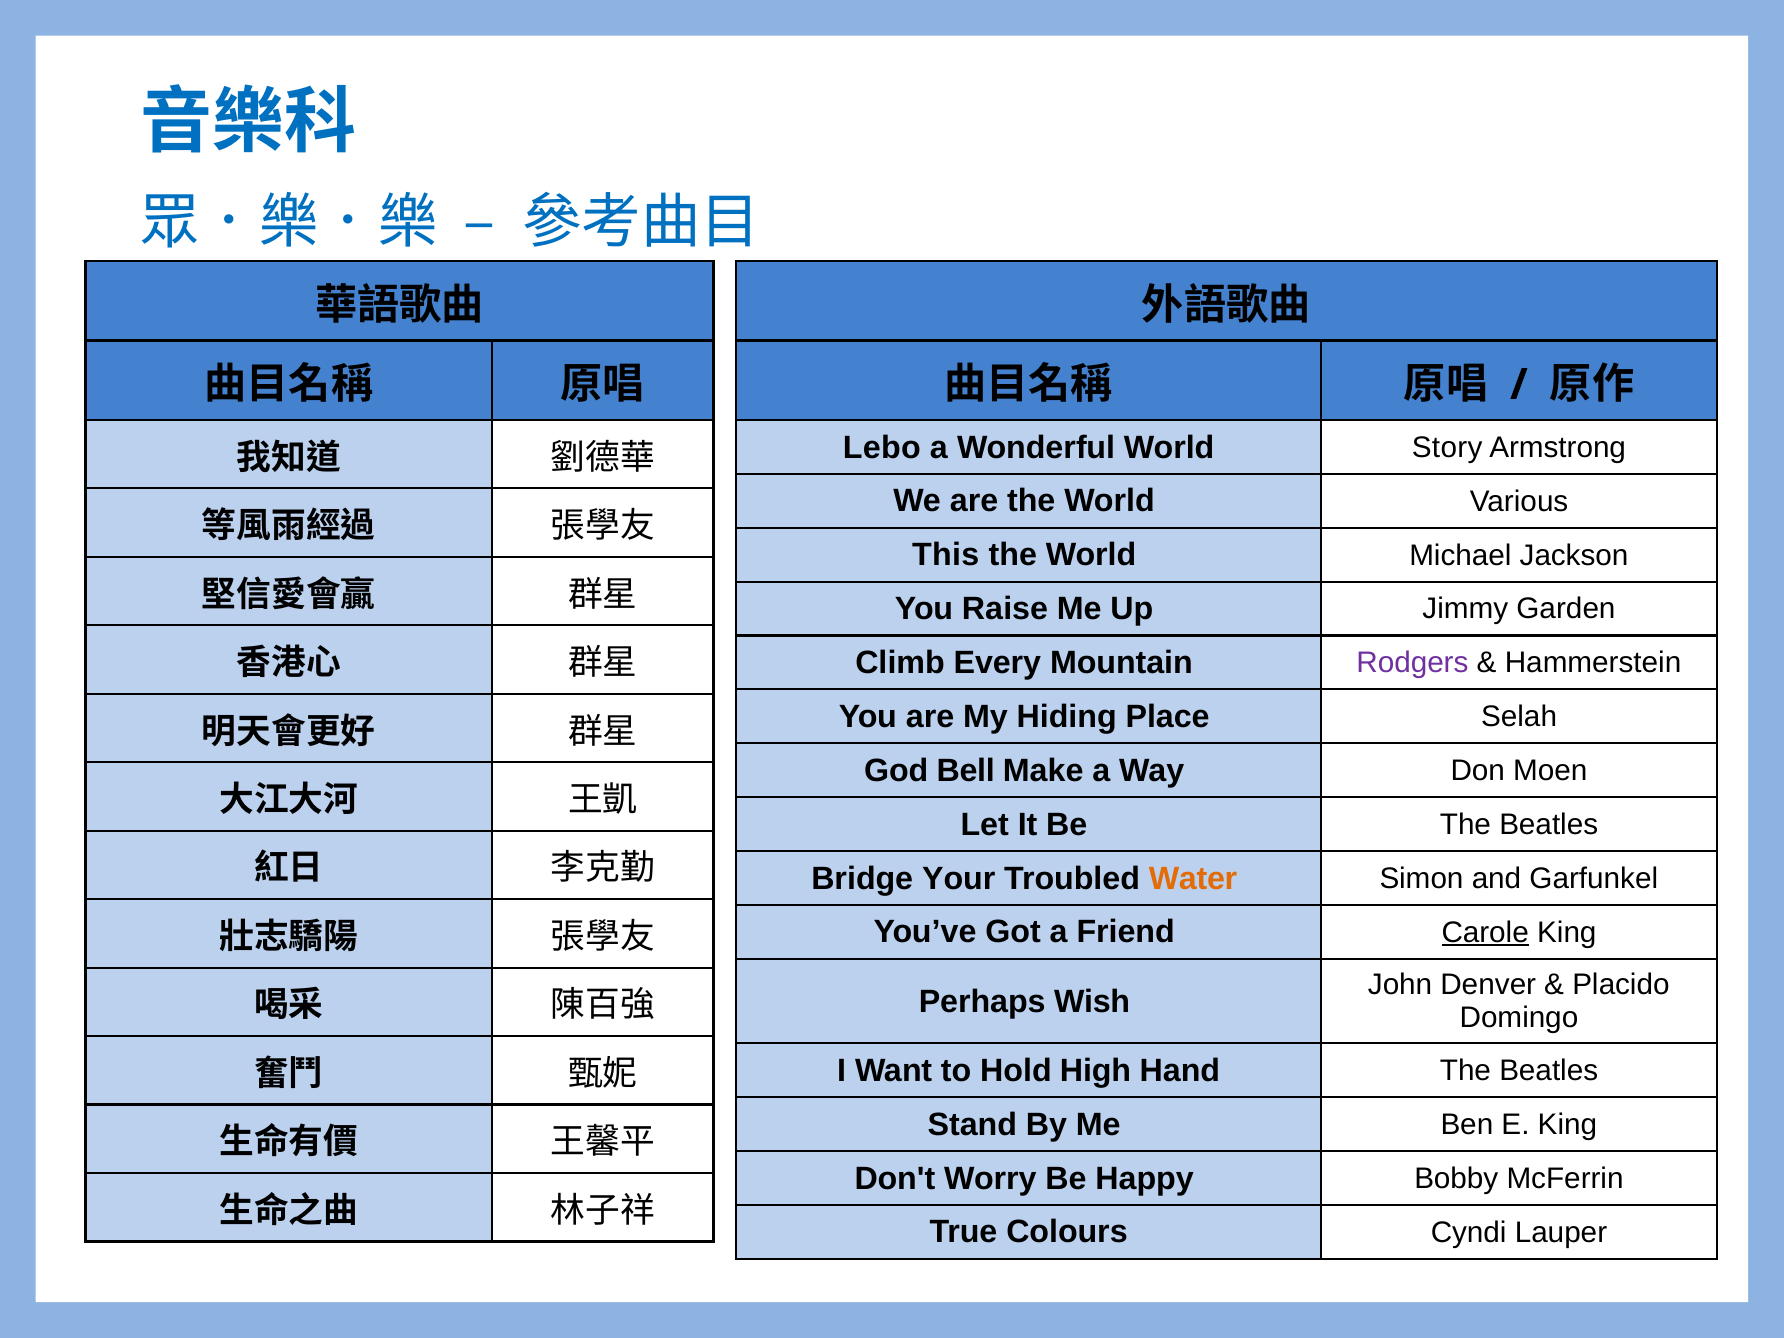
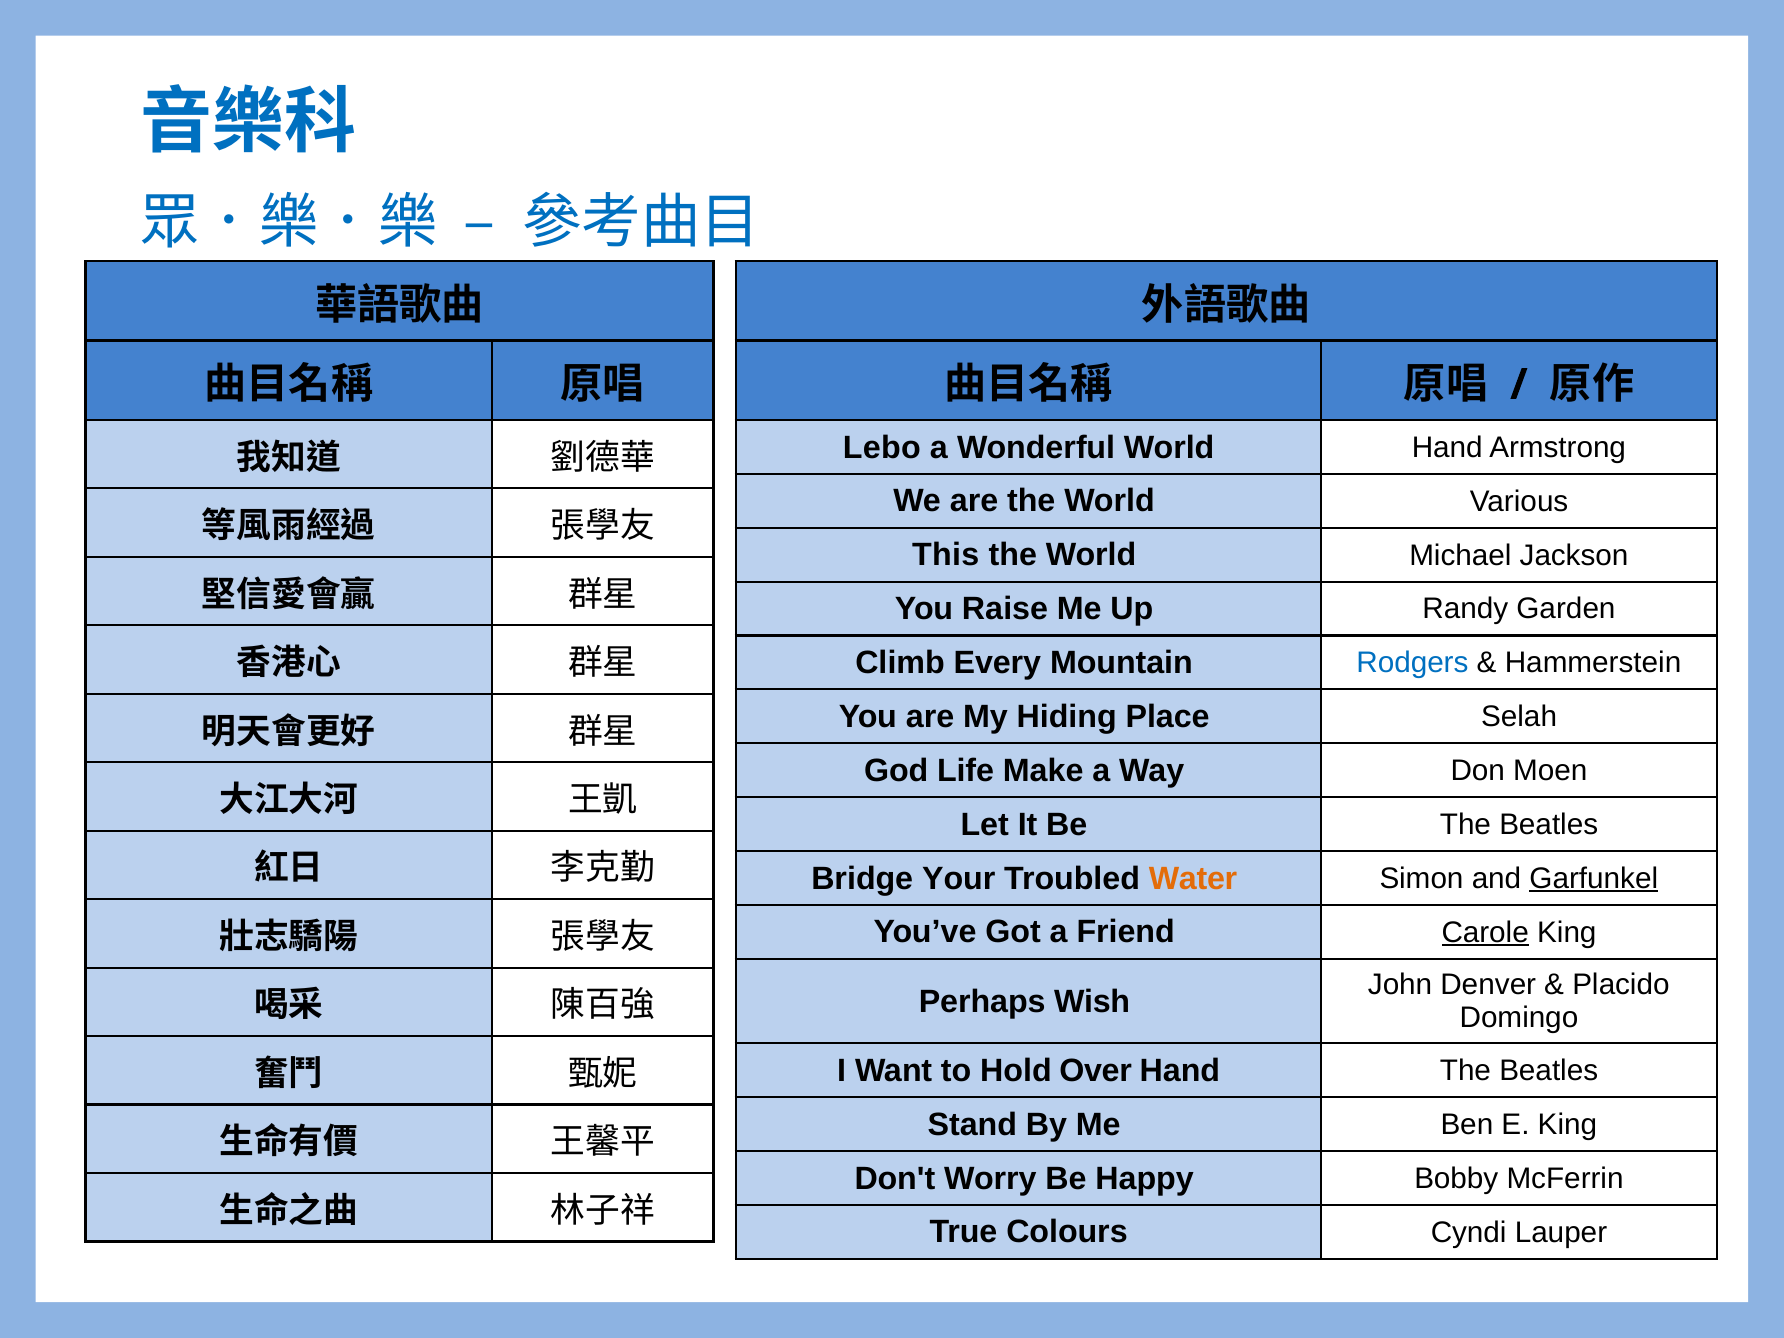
World Story: Story -> Hand (1447, 448)
Jimmy: Jimmy -> Randy (1465, 609)
Rodgers colour: purple -> blue (1412, 663)
Bell: Bell -> Life (966, 771)
Garfunkel underline: none -> present (1594, 878)
High: High -> Over (1096, 1071)
